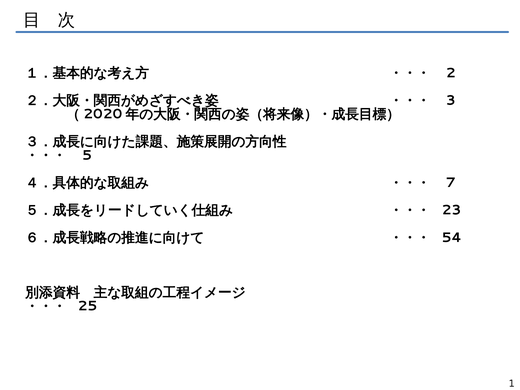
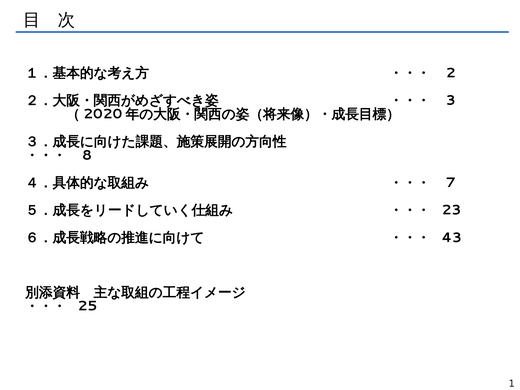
5: 5 -> 8 (87, 155)
54: 54 -> 43 (452, 238)
